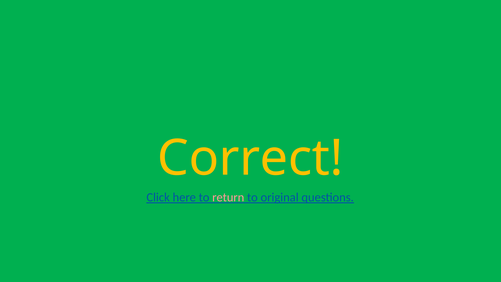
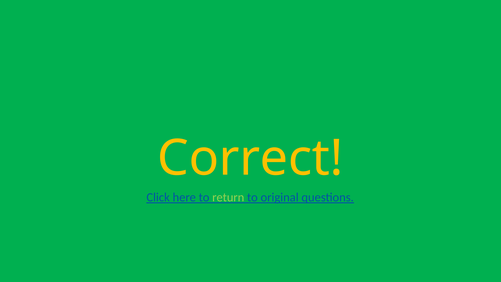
return colour: pink -> light green (228, 197)
